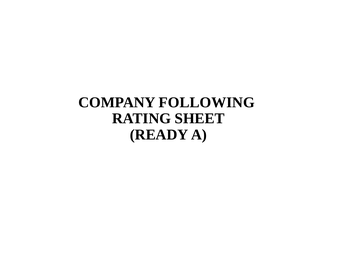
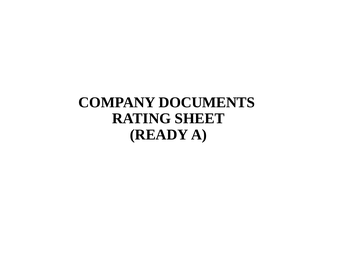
FOLLOWING: FOLLOWING -> DOCUMENTS (207, 102)
